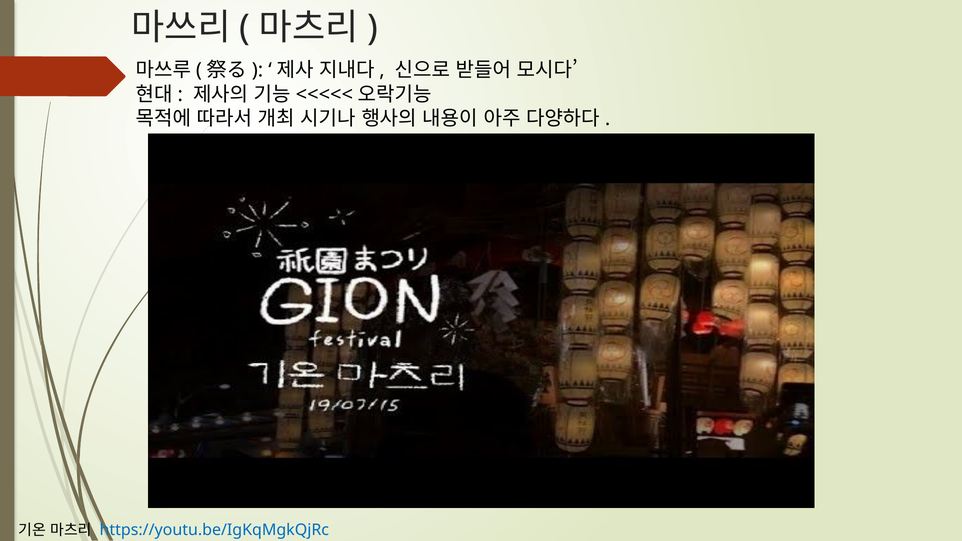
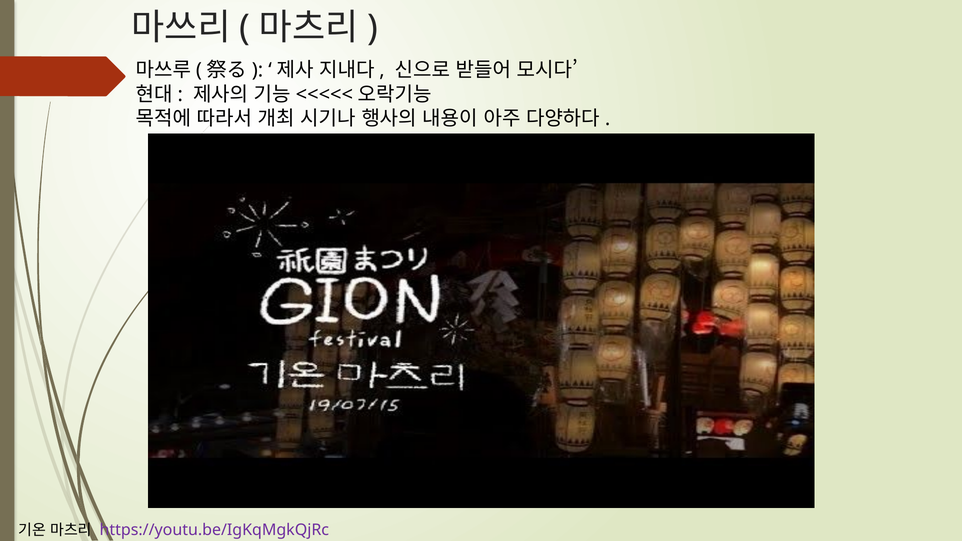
https://youtu.be/IgKqMgkQjRc colour: blue -> purple (214, 530)
